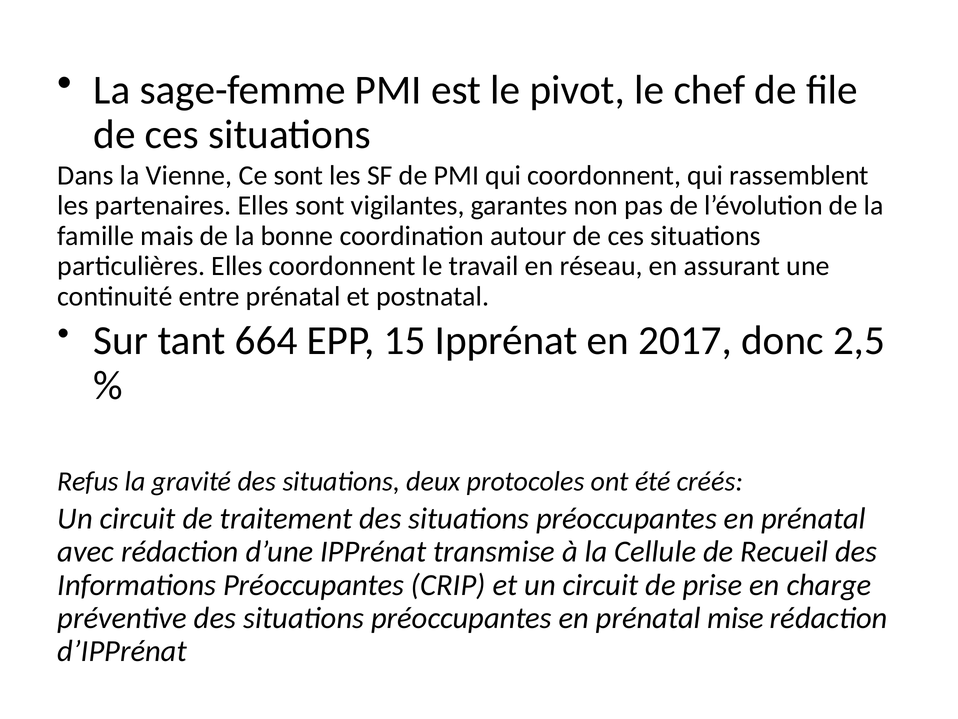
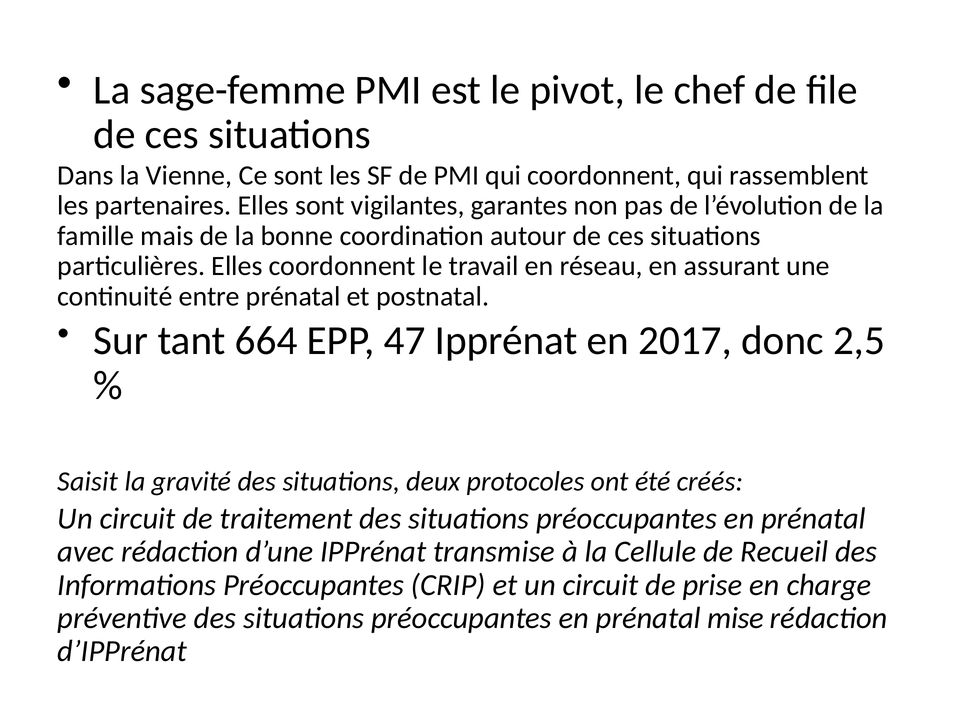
15: 15 -> 47 (405, 341)
Refus: Refus -> Saisit (88, 481)
